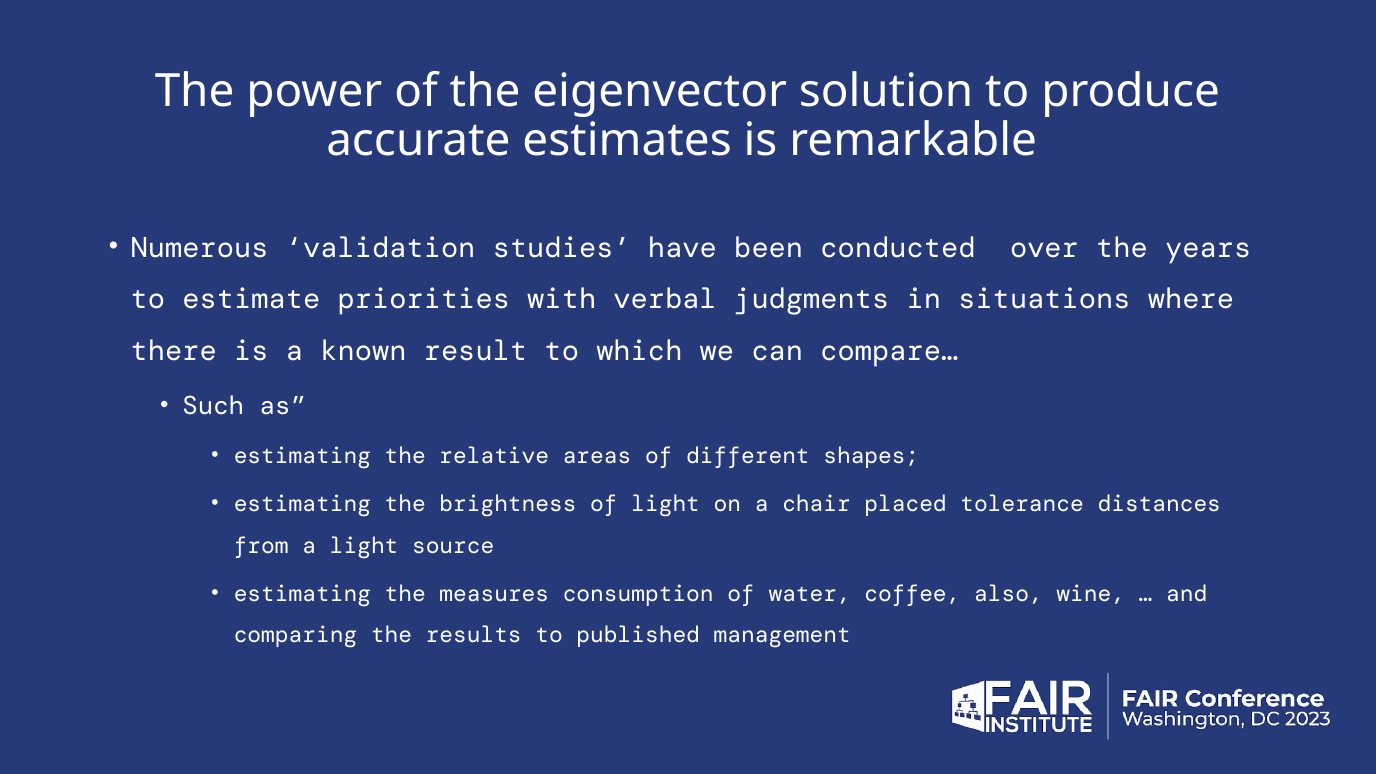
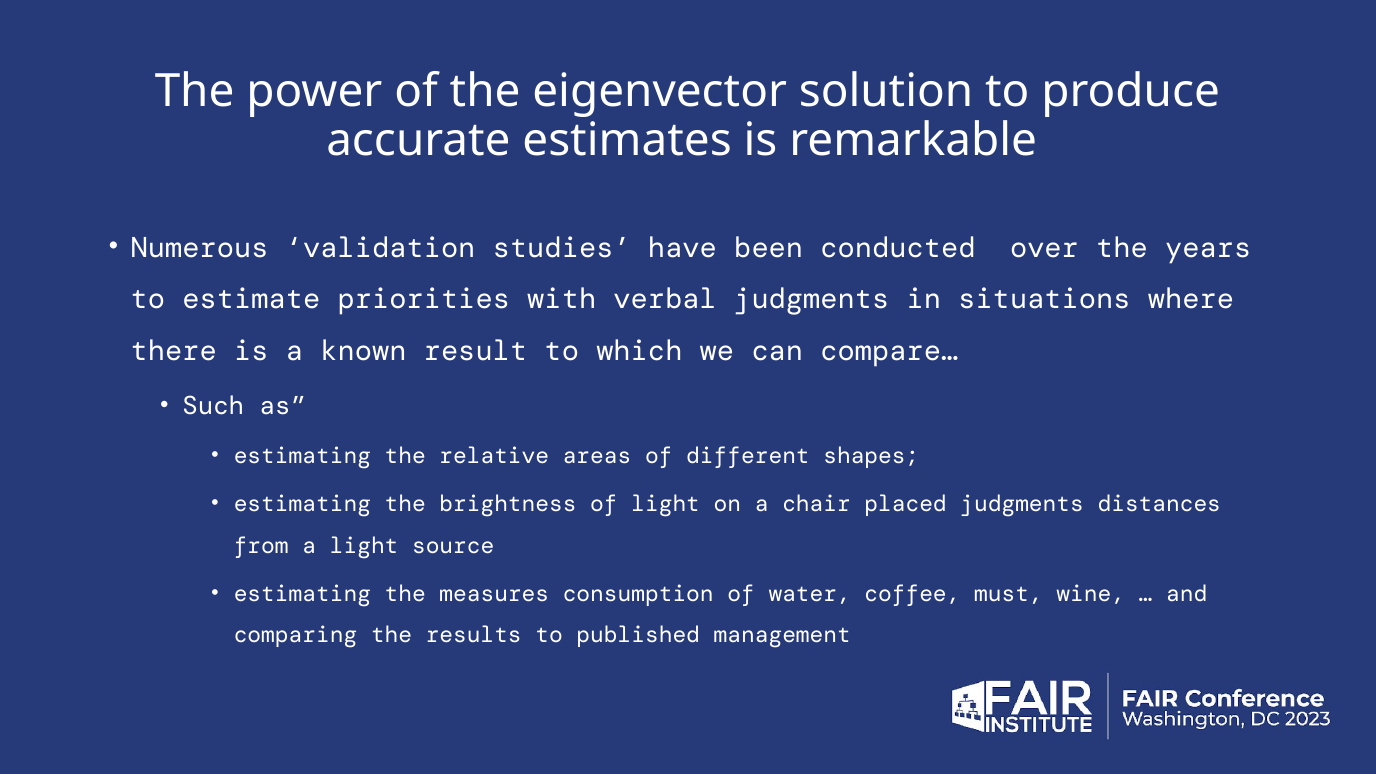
placed tolerance: tolerance -> judgments (1022, 504)
also: also -> must (1008, 594)
